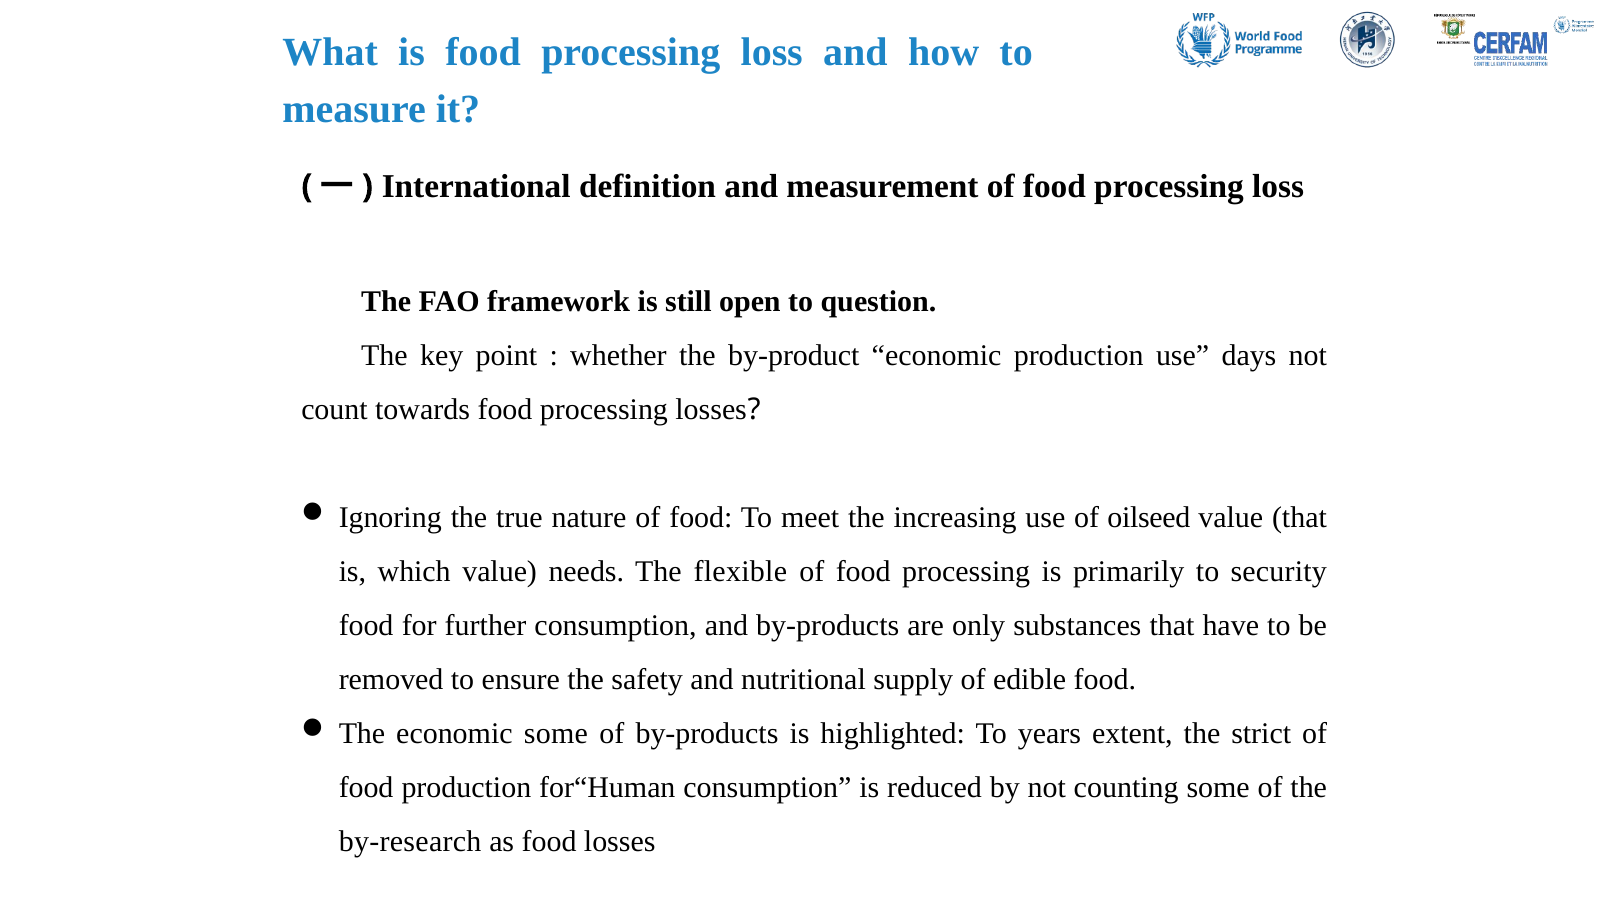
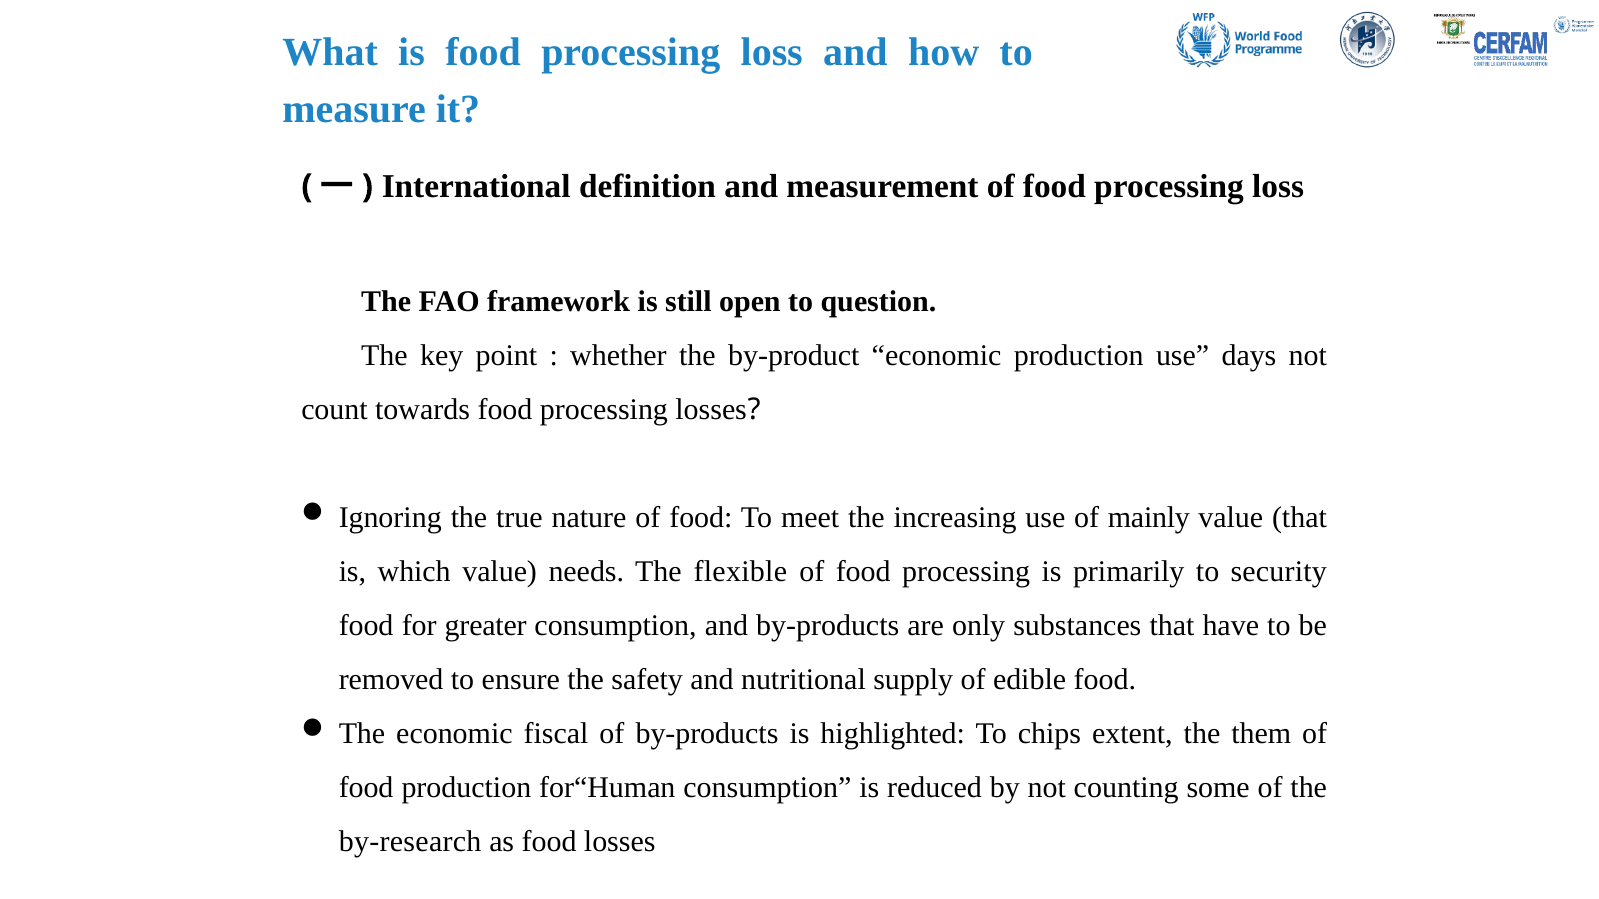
oilseed: oilseed -> mainly (1149, 518)
further: further -> greater (486, 626)
economic some: some -> fiscal (556, 734)
years: years -> chips (1049, 734)
strict: strict -> them (1261, 734)
